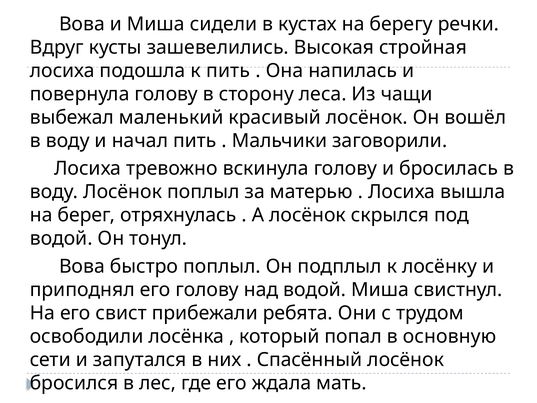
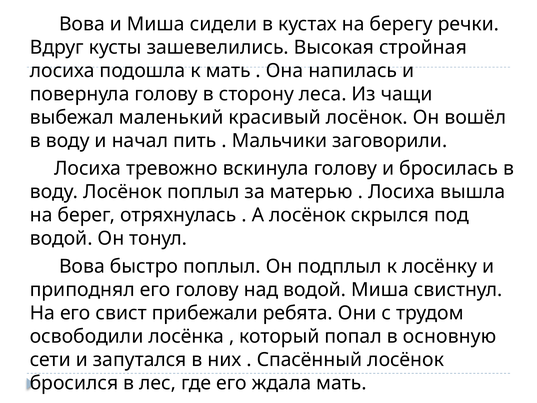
к пить: пить -> мать (228, 71)
